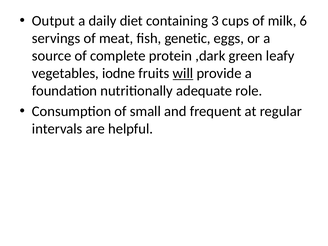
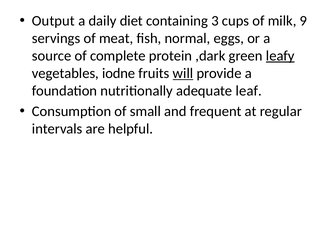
6: 6 -> 9 (303, 21)
genetic: genetic -> normal (187, 38)
leafy underline: none -> present (280, 56)
role: role -> leaf (249, 91)
